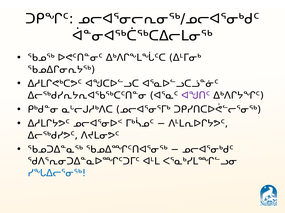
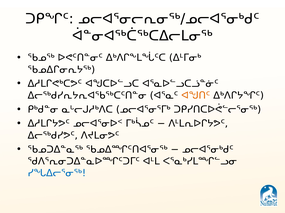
ᐊᖑᑎᑦ colour: purple -> orange (196, 96)
